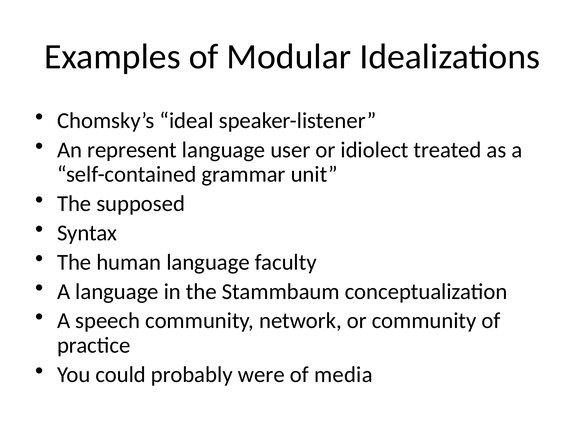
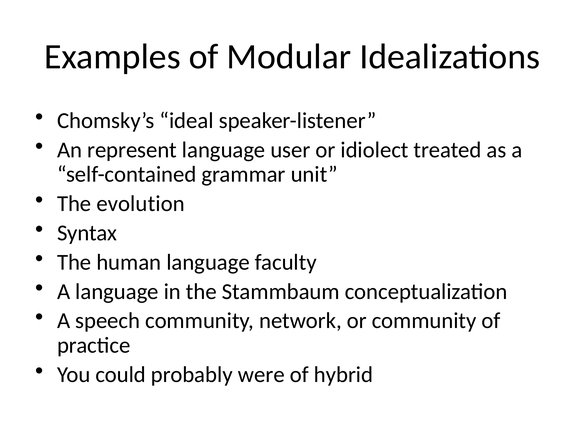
supposed: supposed -> evolution (141, 204)
media: media -> hybrid (343, 374)
